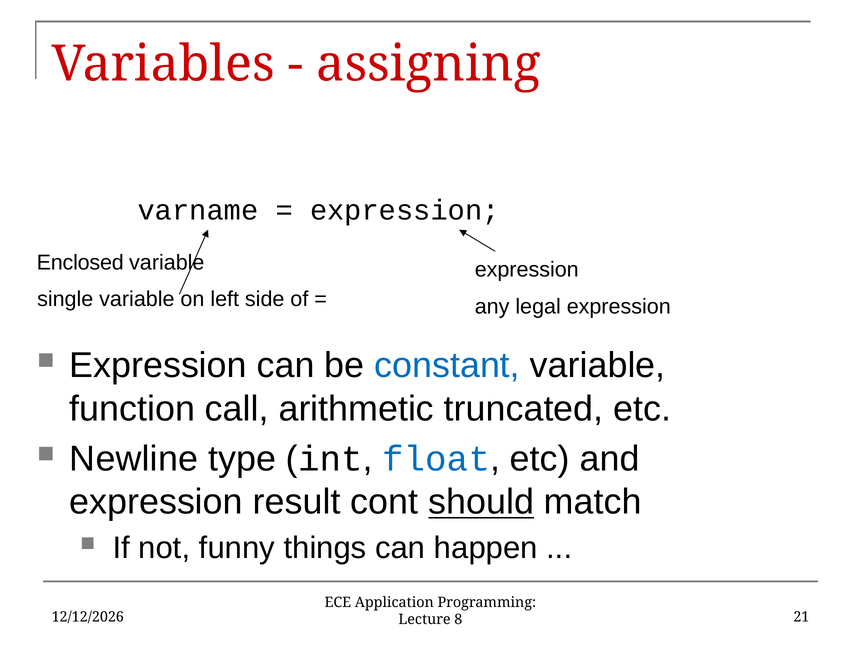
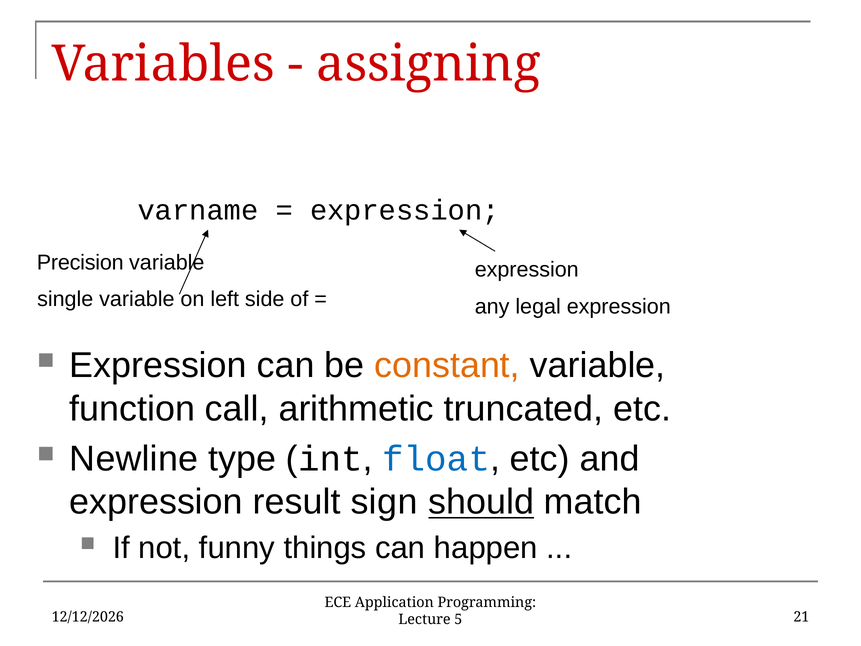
Enclosed: Enclosed -> Precision (80, 263)
constant colour: blue -> orange (447, 365)
cont: cont -> sign (384, 502)
8: 8 -> 5 (458, 619)
